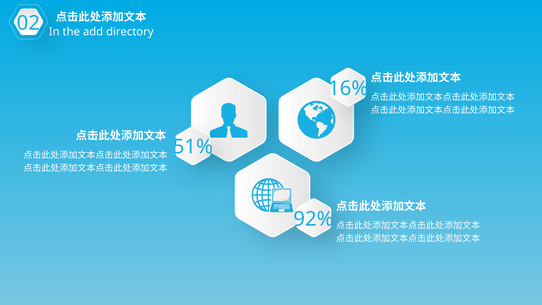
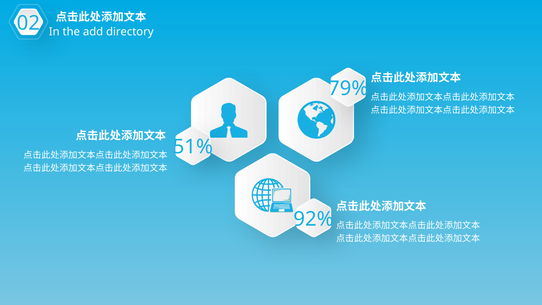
16%: 16% -> 79% (348, 88)
